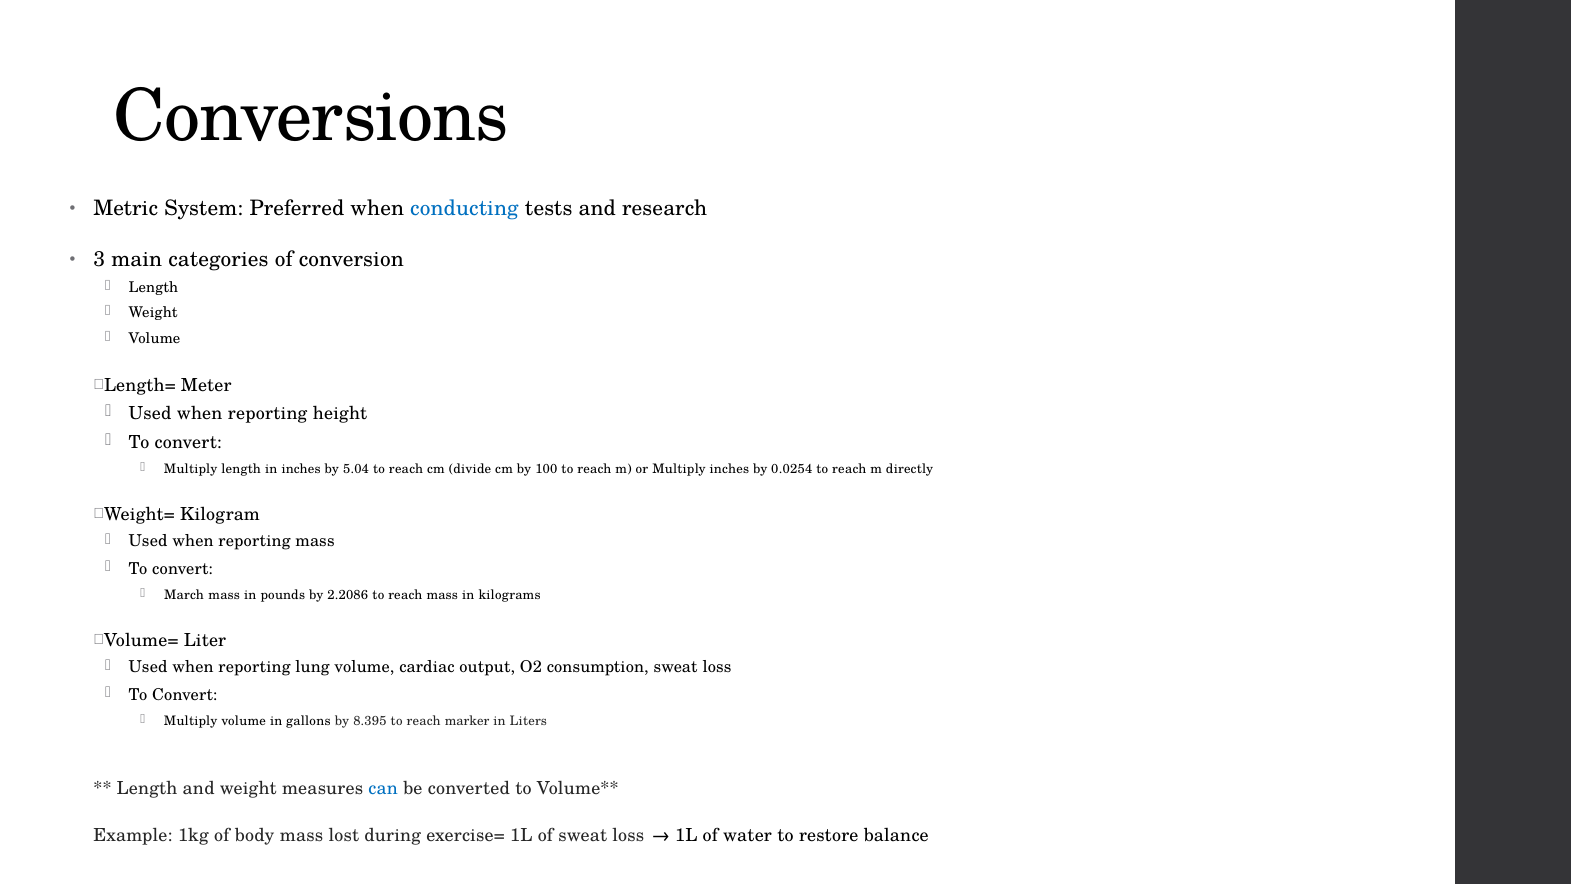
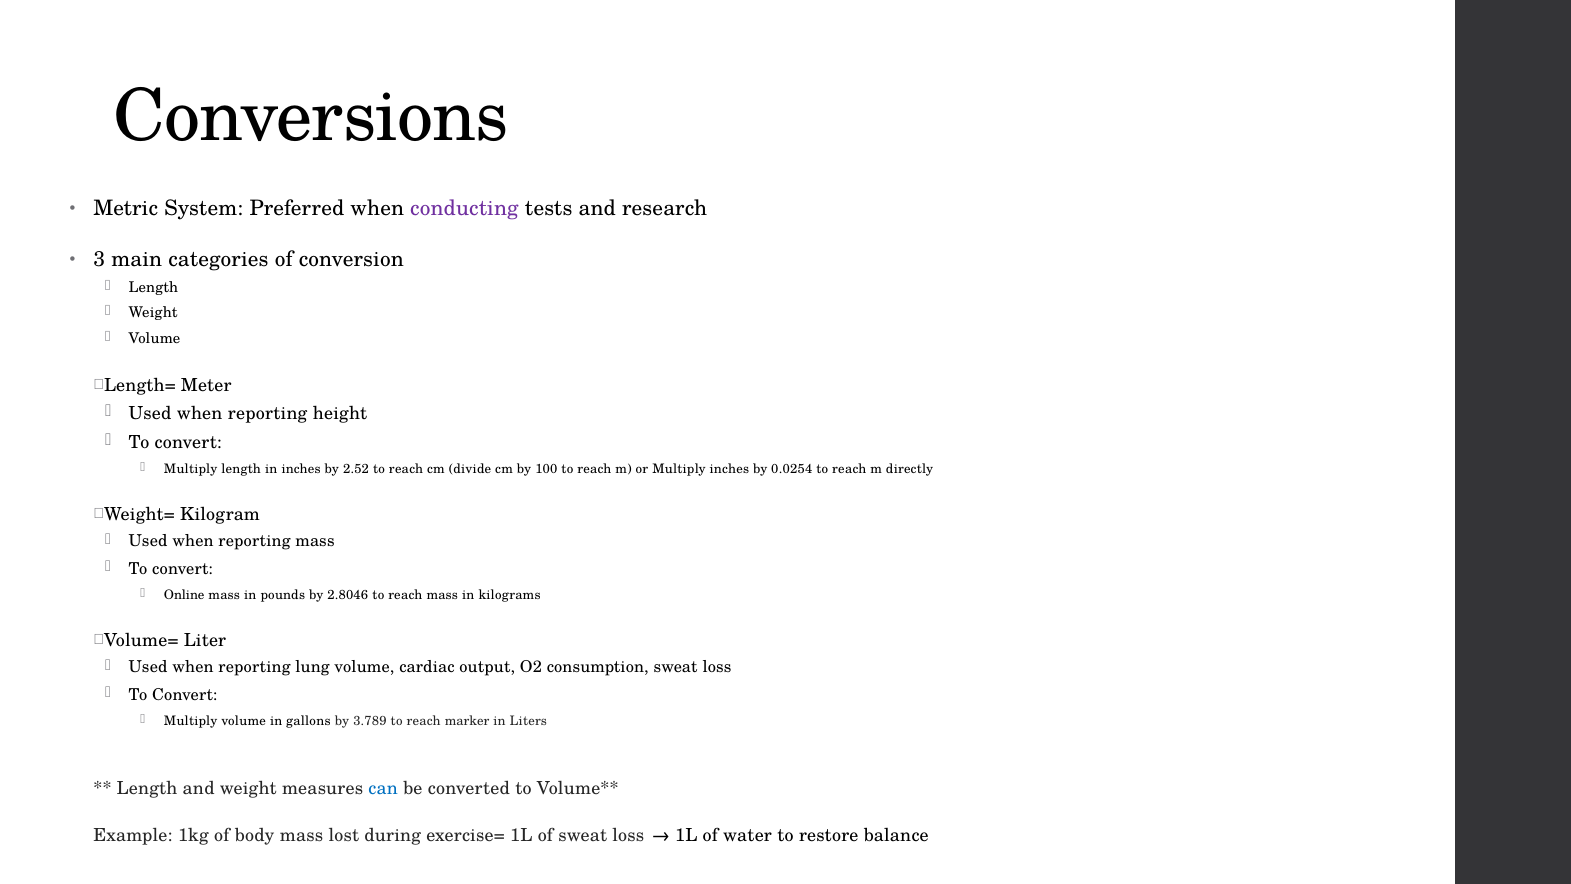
conducting colour: blue -> purple (464, 209)
5.04: 5.04 -> 2.52 (356, 469)
March: March -> Online (184, 595)
2.2086: 2.2086 -> 2.8046 (348, 595)
8.395: 8.395 -> 3.789 (370, 720)
